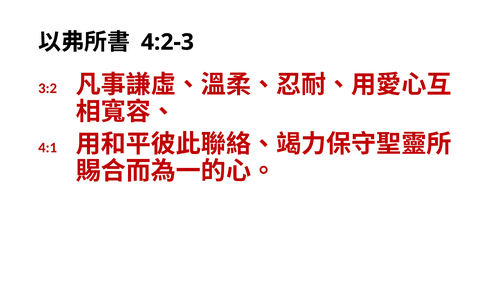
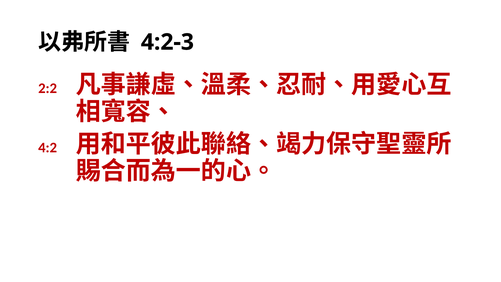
3:2: 3:2 -> 2:2 (48, 88)
4:1: 4:1 -> 4:2 (48, 148)
